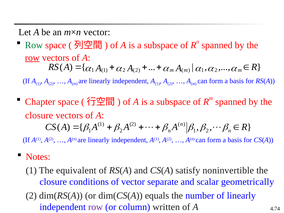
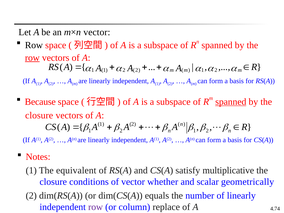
Row colour: green -> black (34, 45)
Chapter: Chapter -> Because (40, 102)
spanned underline: none -> present (231, 102)
noninvertible: noninvertible -> multiplicative (228, 170)
separate: separate -> whether (163, 182)
written: written -> replace (166, 207)
